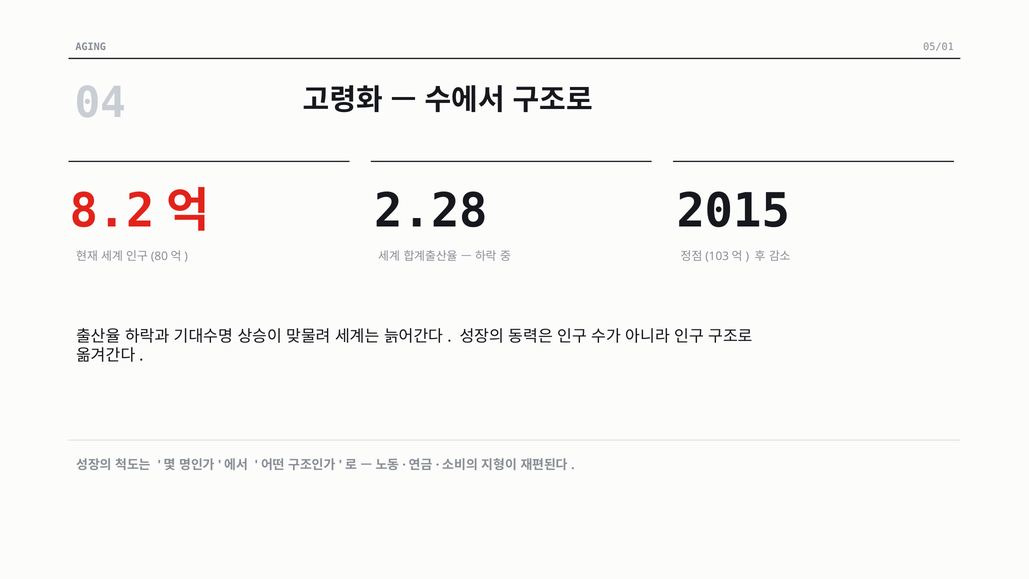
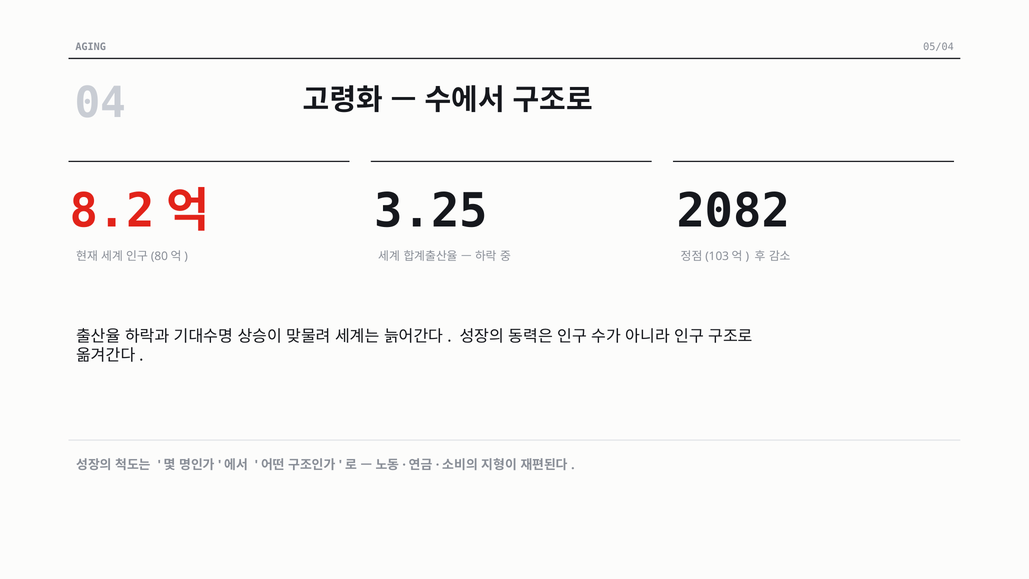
05/01: 05/01 -> 05/04 (938, 47)
2.28: 2.28 -> 3.25 (431, 211)
2015: 2015 -> 2082 (733, 211)
